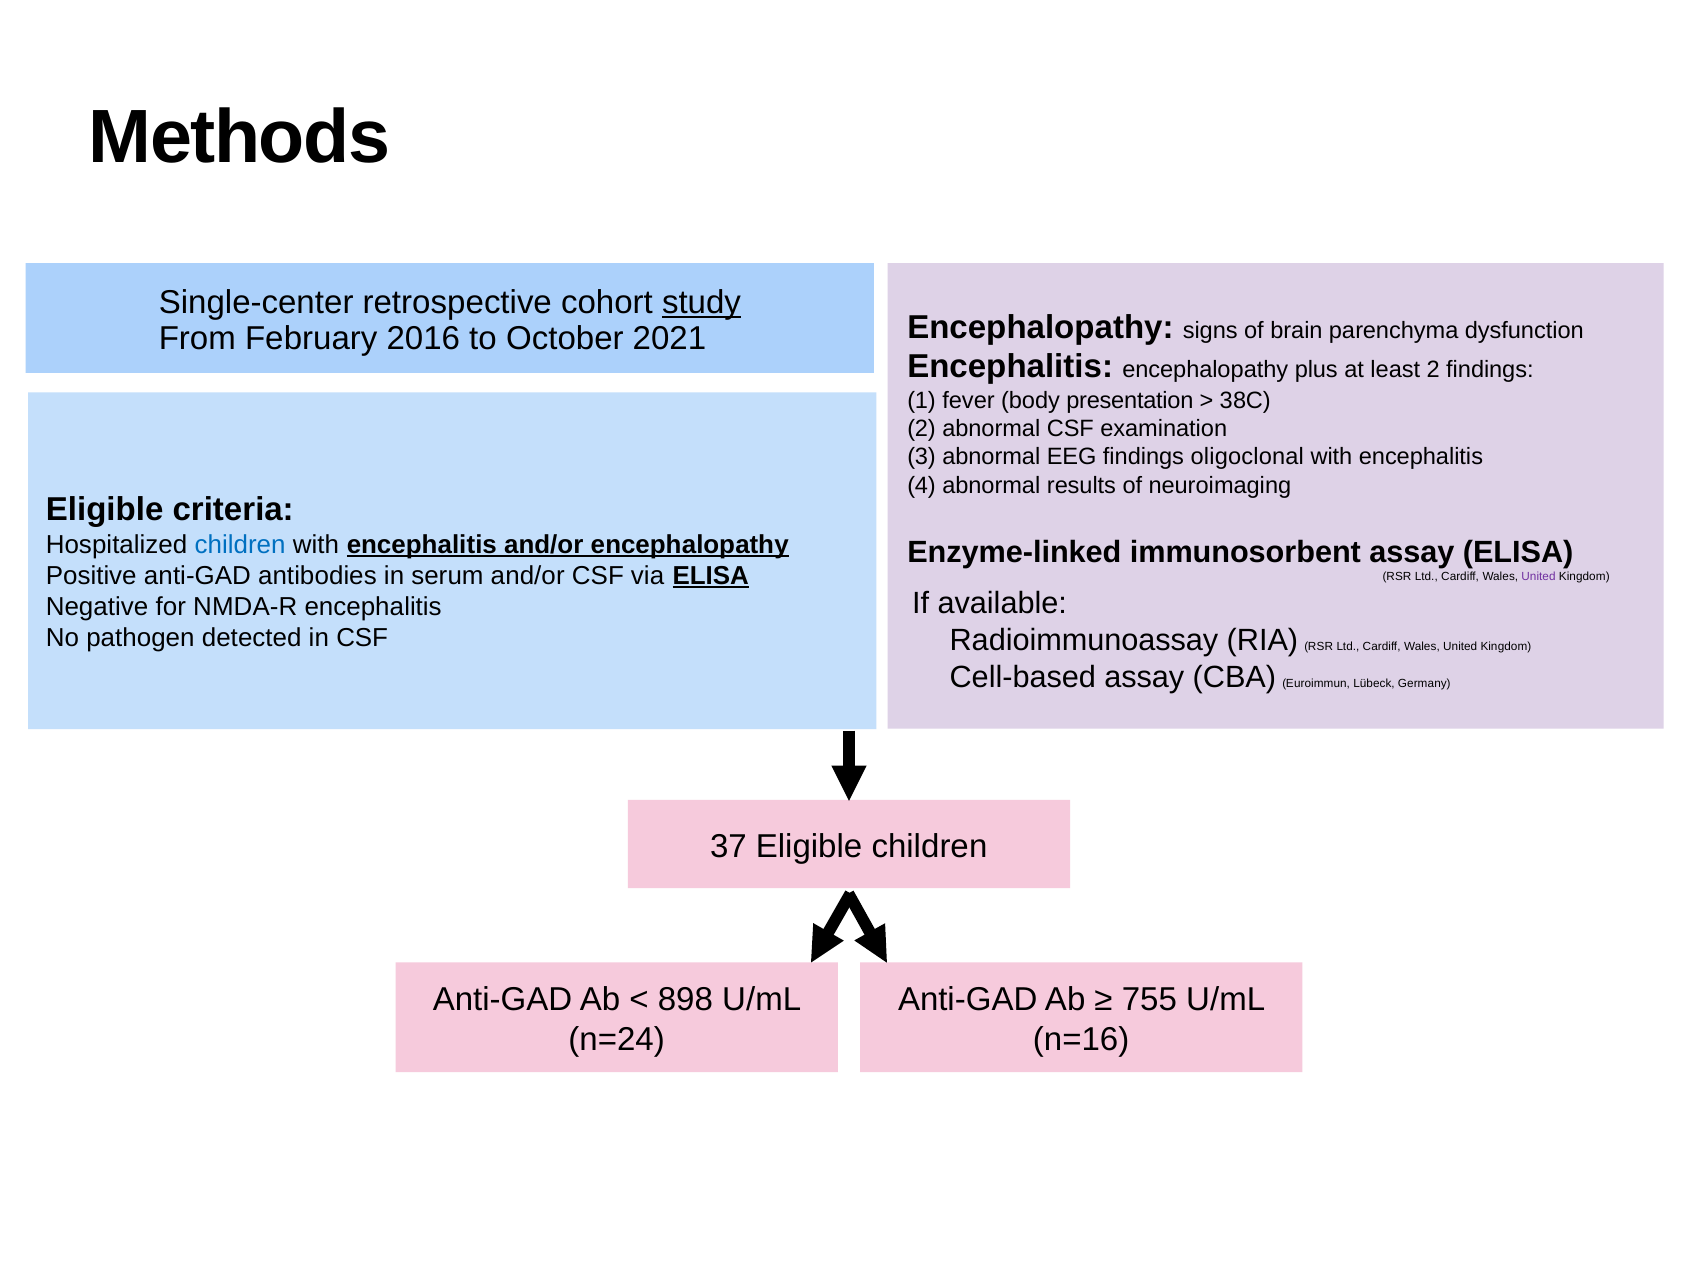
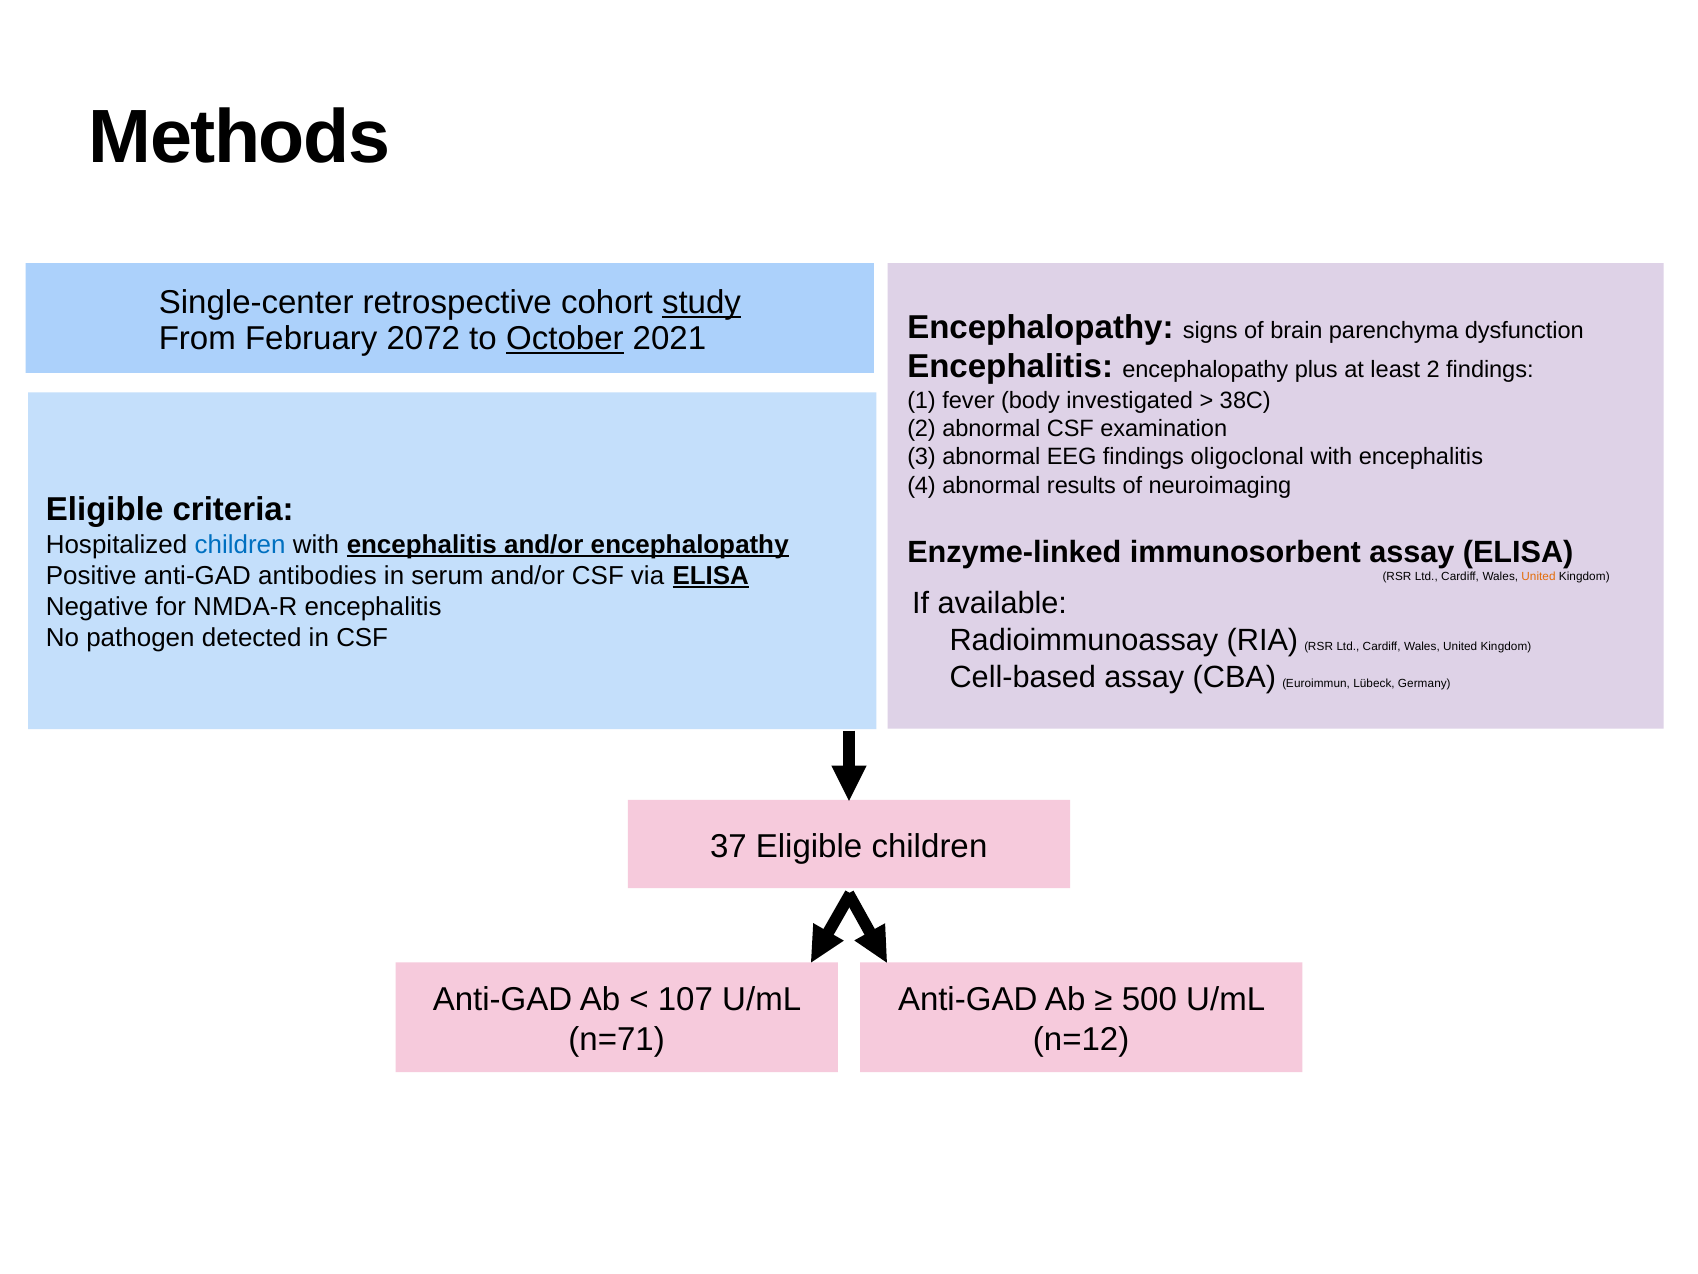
2016: 2016 -> 2072 (423, 338)
October underline: none -> present (565, 338)
presentation: presentation -> investigated (1130, 400)
United colour: purple -> orange (1539, 576)
898: 898 -> 107 (685, 999)
755: 755 -> 500 (1149, 999)
n=24: n=24 -> n=71 (617, 1039)
n=16: n=16 -> n=12 (1081, 1039)
